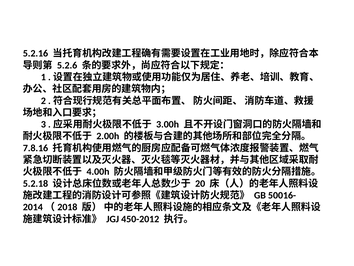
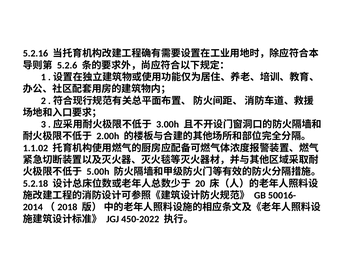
7.8.16: 7.8.16 -> 1.1.02 (35, 148)
4.00h: 4.00h -> 5.00h (98, 171)
450-2012: 450-2012 -> 450-2022 (140, 219)
